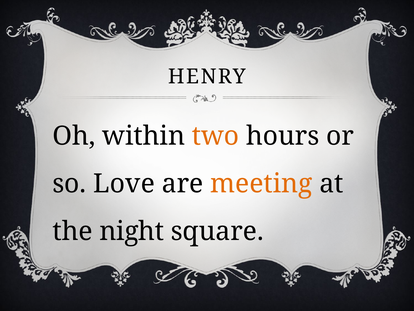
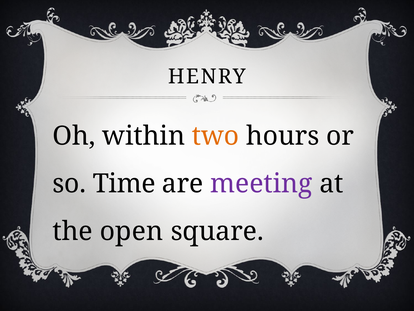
Love: Love -> Time (124, 183)
meeting colour: orange -> purple (261, 183)
night: night -> open (132, 231)
